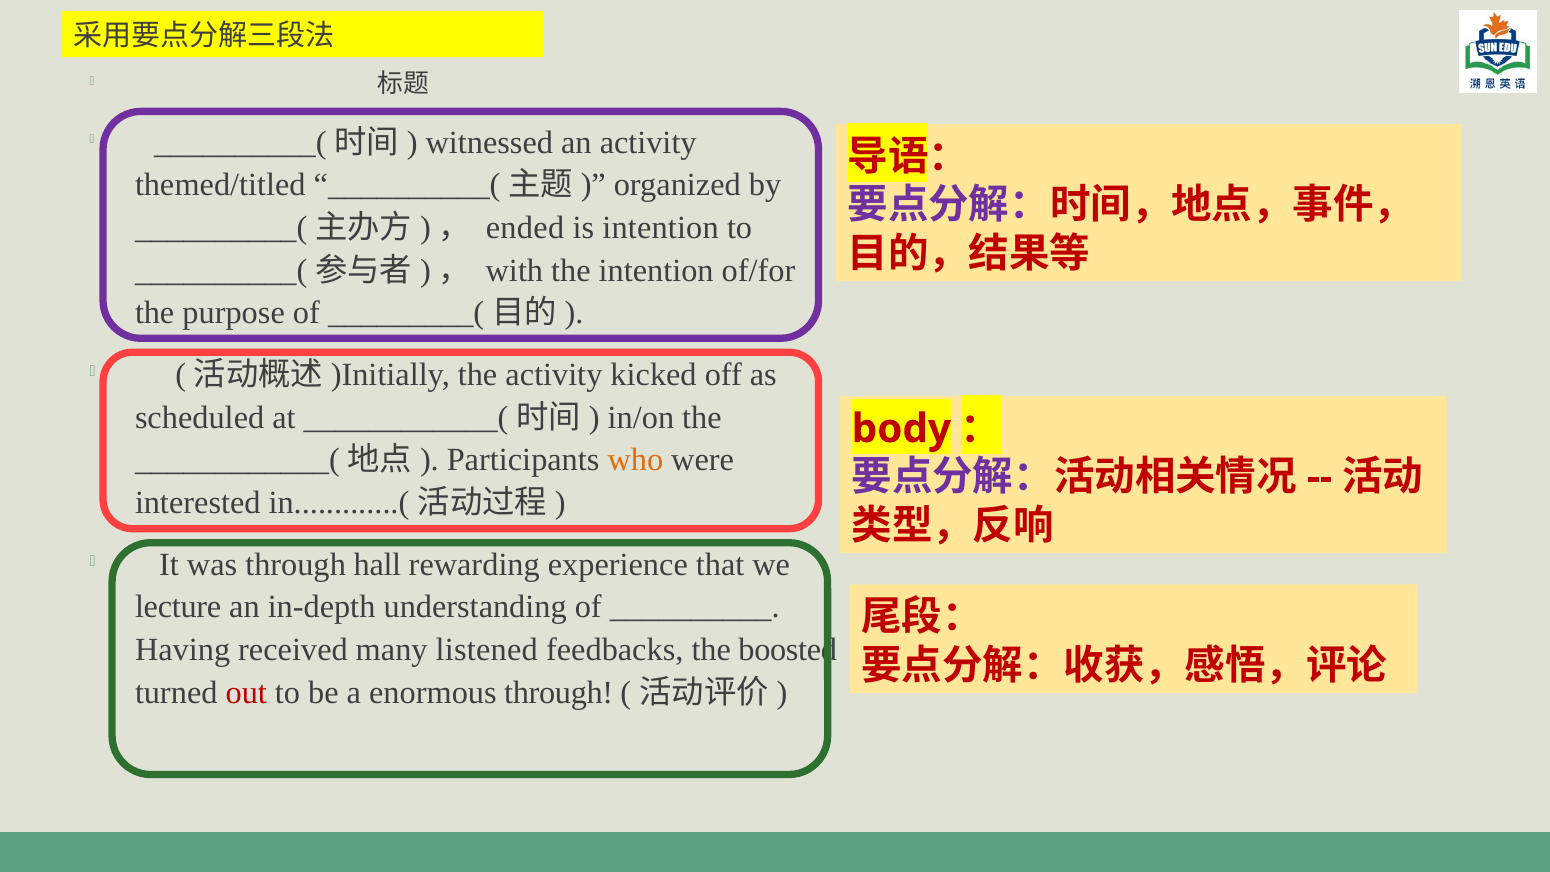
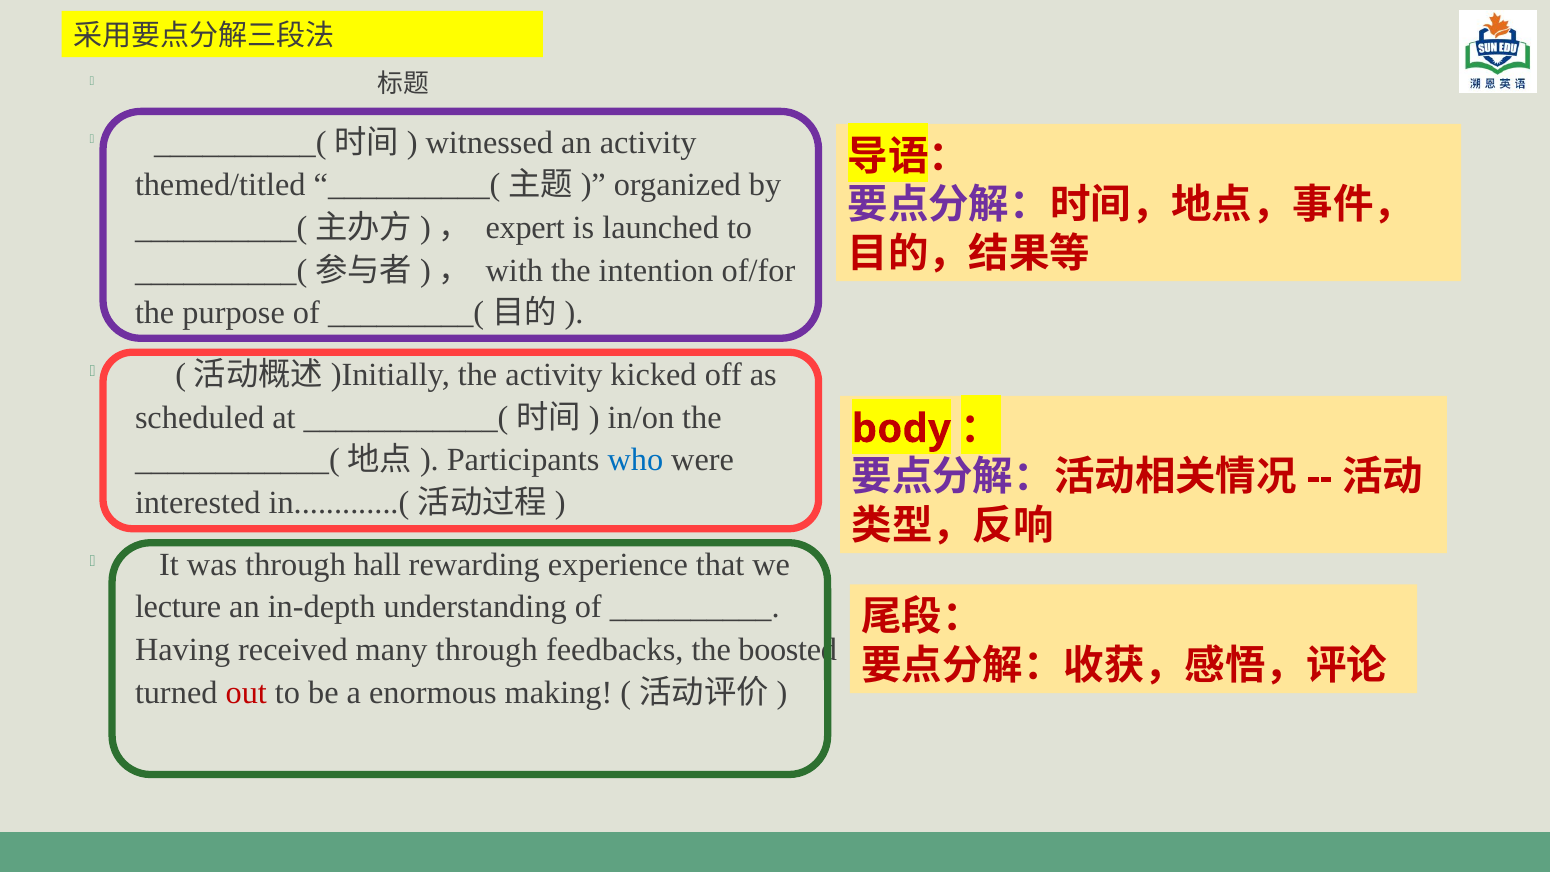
ended: ended -> expert (525, 228)
is intention: intention -> launched (661, 228)
who colour: orange -> blue (635, 460)
many listened: listened -> through (487, 650)
enormous through: through -> making (559, 692)
